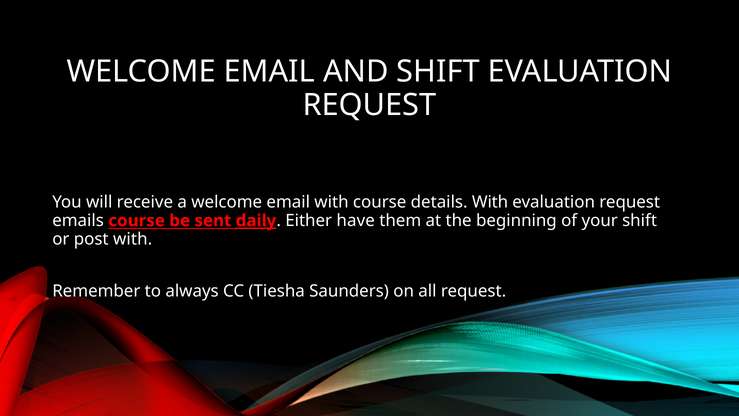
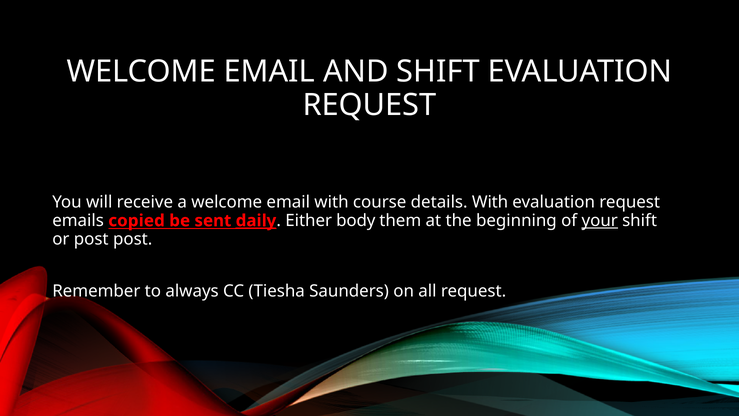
emails course: course -> copied (137, 221)
have: have -> body (356, 221)
your underline: none -> present (600, 221)
post with: with -> post (133, 239)
